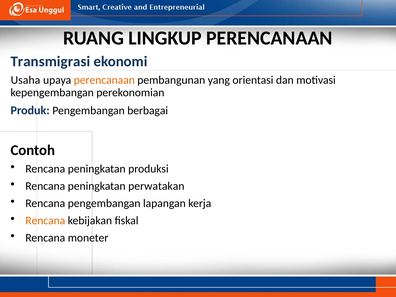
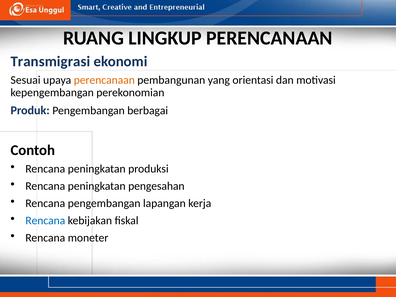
Usaha: Usaha -> Sesuai (26, 80)
perwatakan: perwatakan -> pengesahan (156, 186)
Rencana colour: orange -> blue (45, 221)
